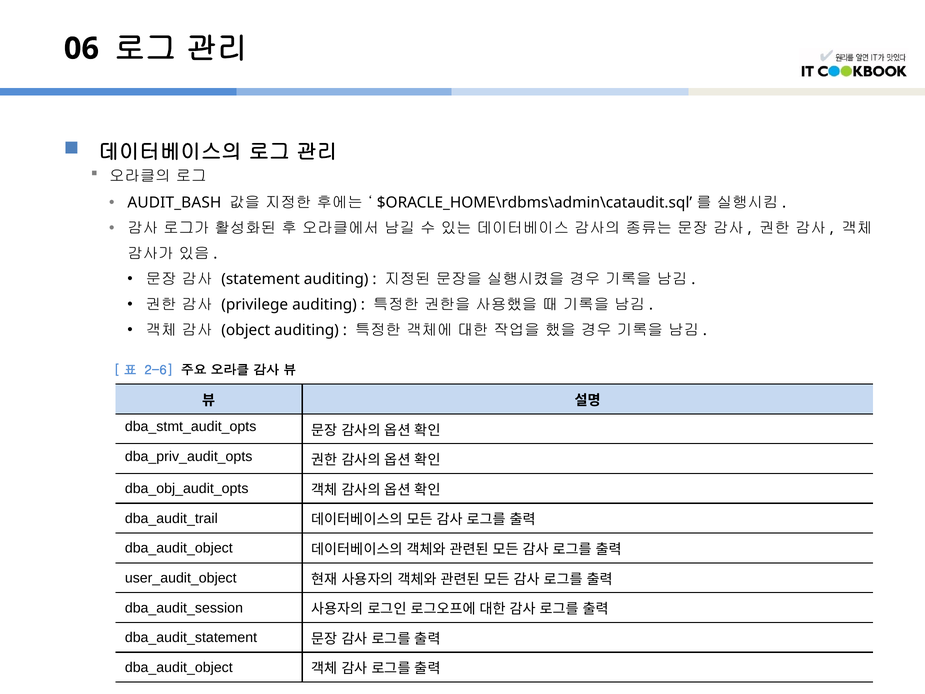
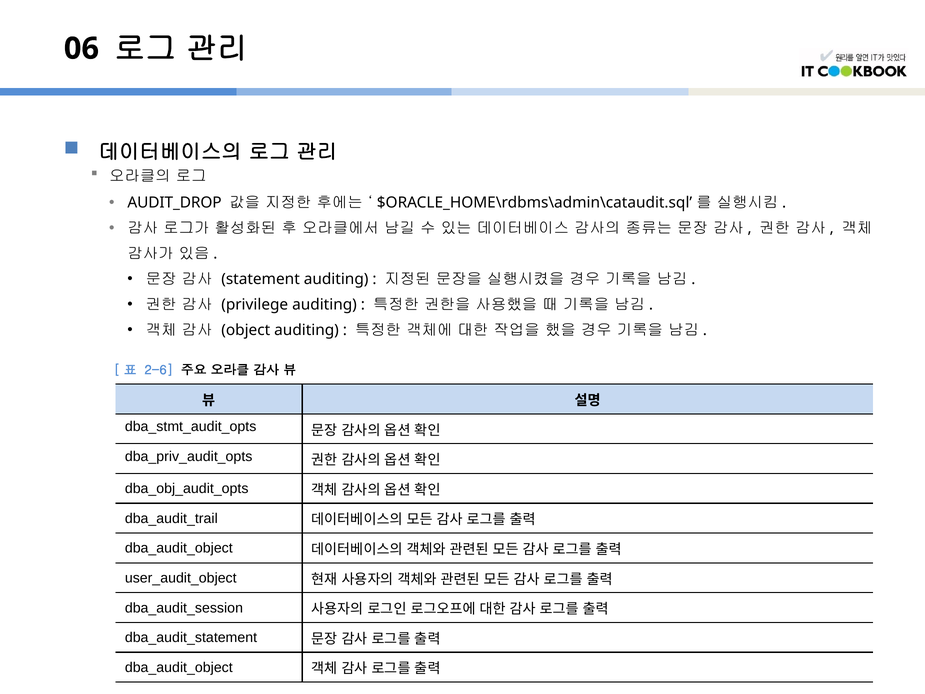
AUDIT_BASH: AUDIT_BASH -> AUDIT_DROP (175, 203)
